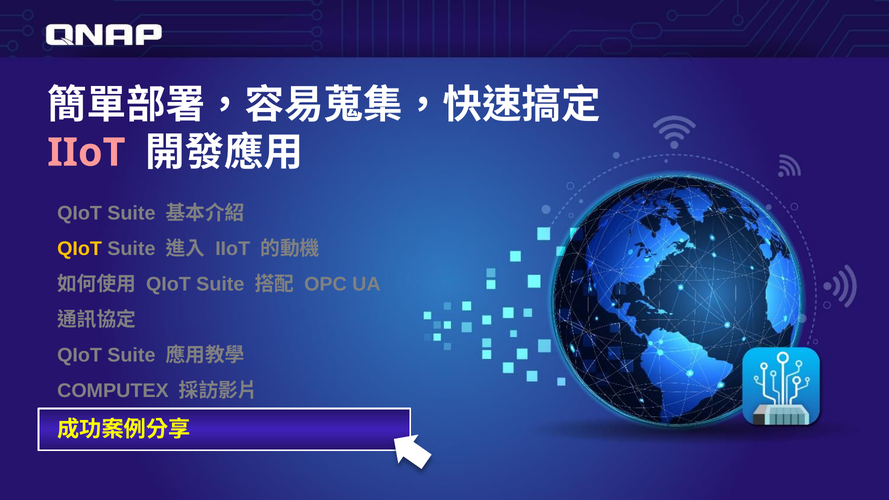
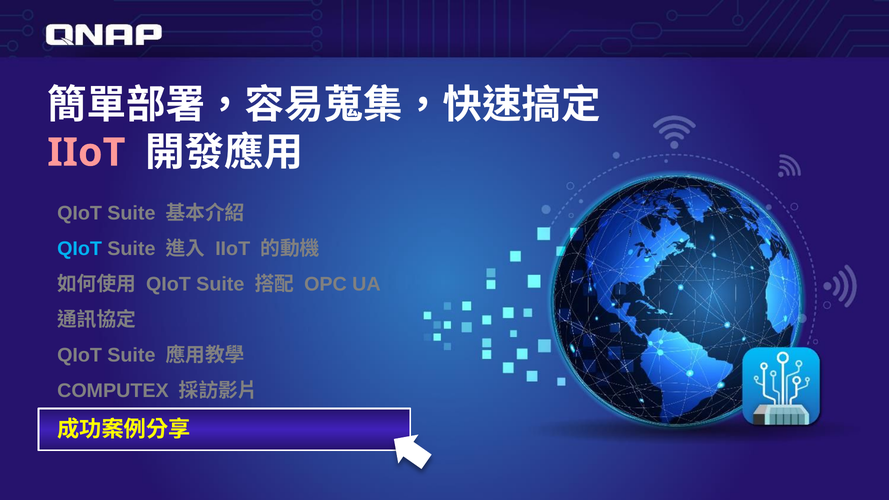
QIoT colour: yellow -> light blue (80, 249)
